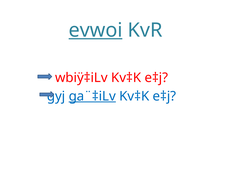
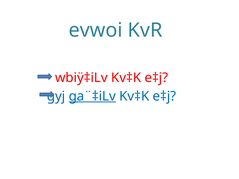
evwoi underline: present -> none (96, 30)
